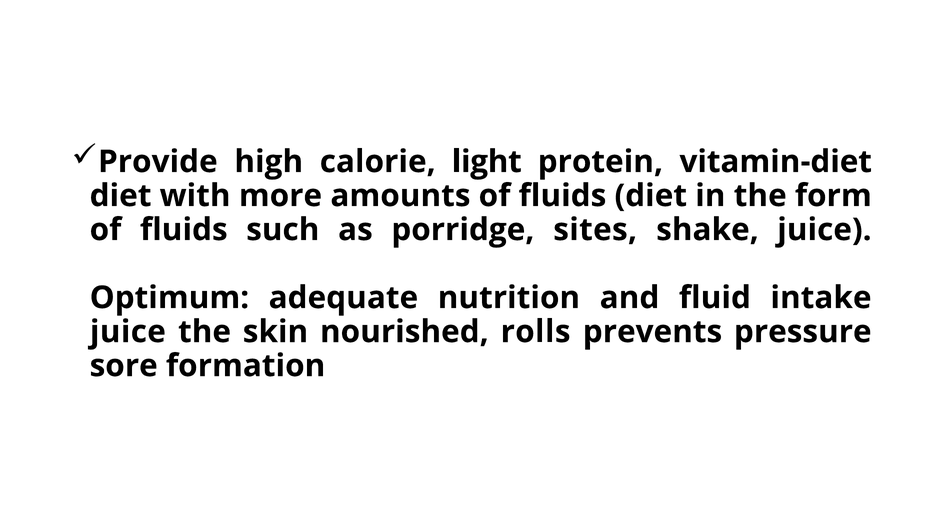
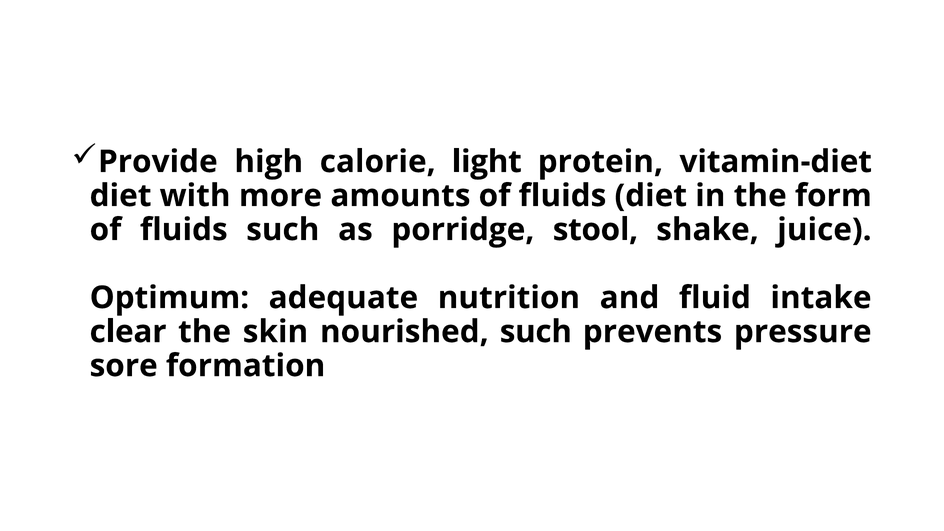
sites: sites -> stool (595, 230)
juice: juice -> clear (128, 332)
nourished rolls: rolls -> such (536, 332)
